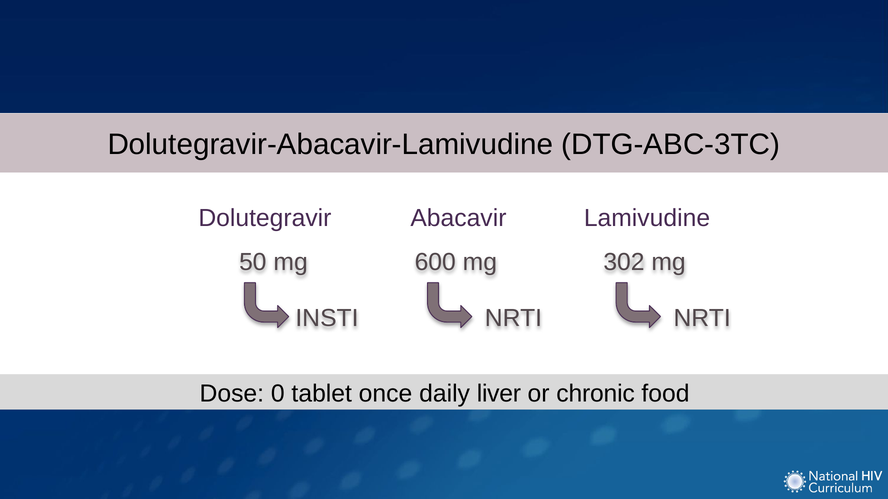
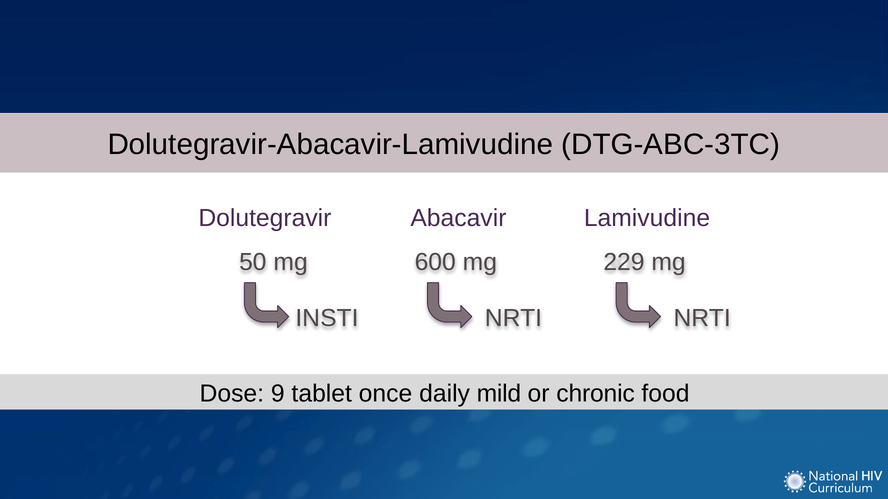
302: 302 -> 229 (624, 262)
0: 0 -> 9 (278, 394)
liver: liver -> mild (499, 394)
